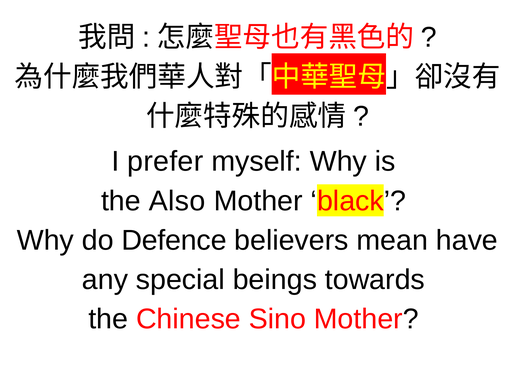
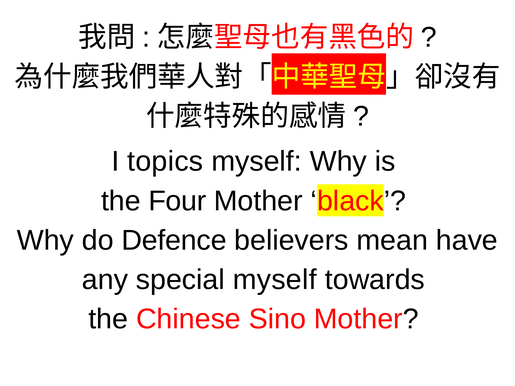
prefer: prefer -> topics (165, 162)
Also: Also -> Four (177, 201)
special beings: beings -> myself (275, 280)
